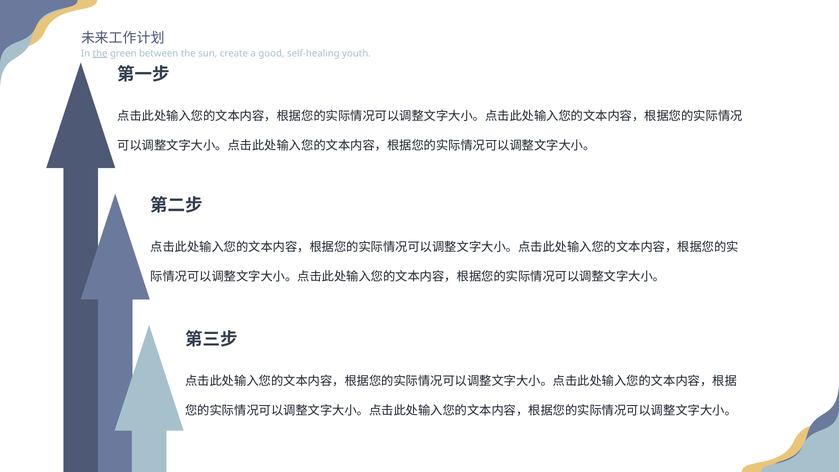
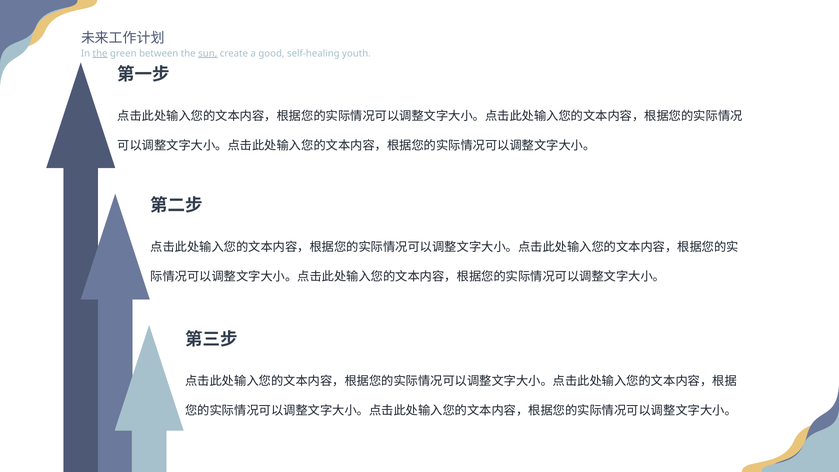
sun underline: none -> present (208, 53)
